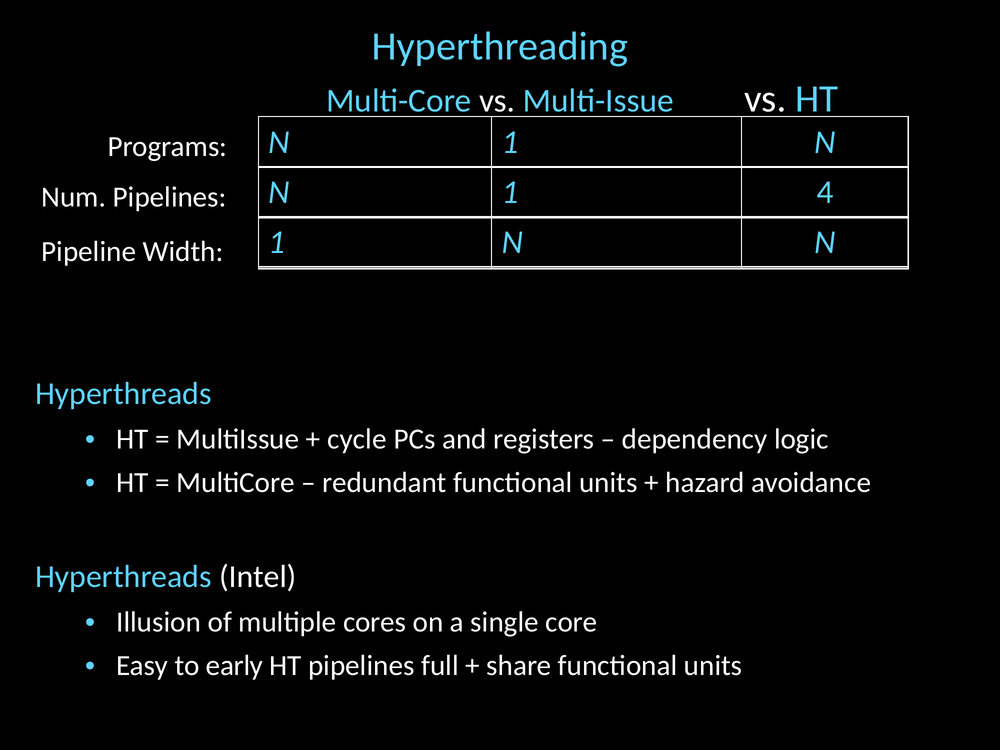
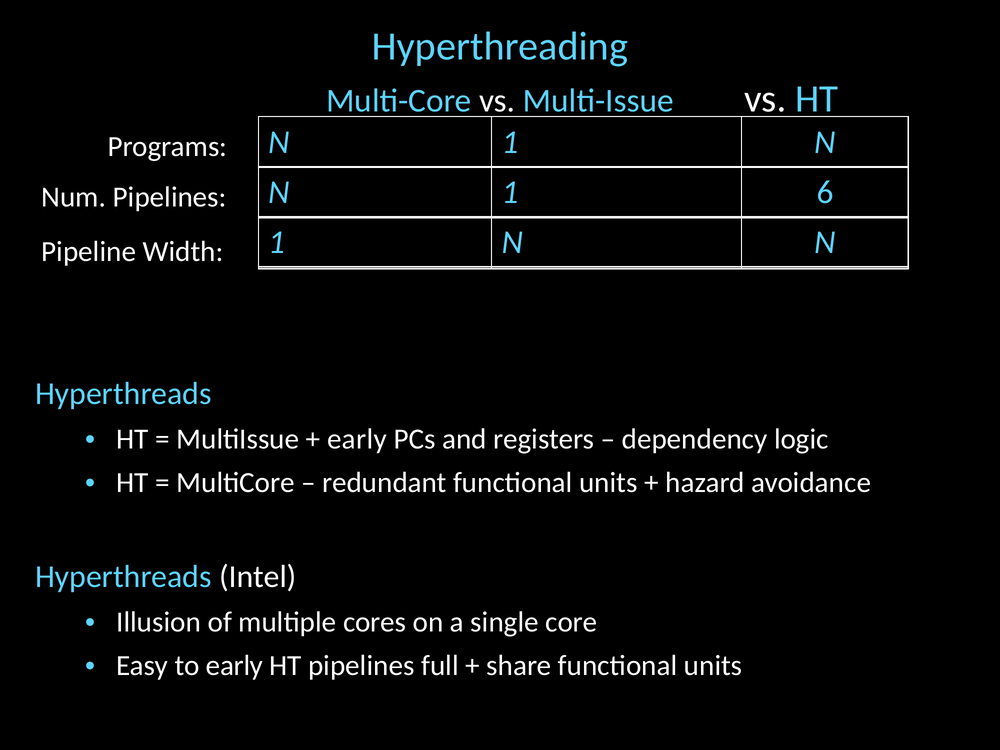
4: 4 -> 6 (825, 192)
cycle: cycle -> early (357, 439)
